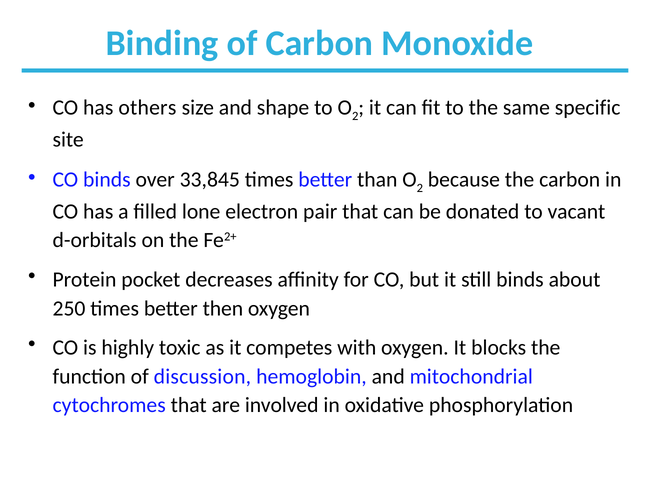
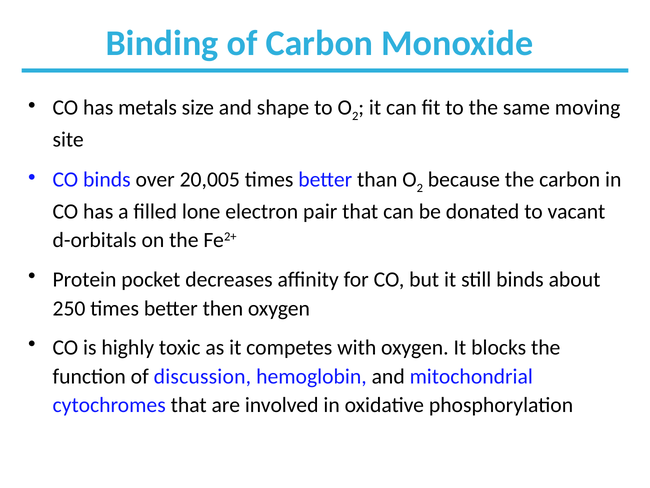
others: others -> metals (148, 107)
specific: specific -> moving (588, 107)
33,845: 33,845 -> 20,005 (210, 179)
